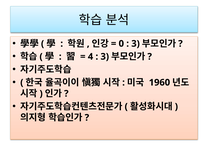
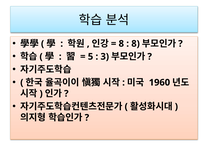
0: 0 -> 8 (121, 44)
3: 3 -> 8 (136, 44)
4: 4 -> 5 (91, 57)
